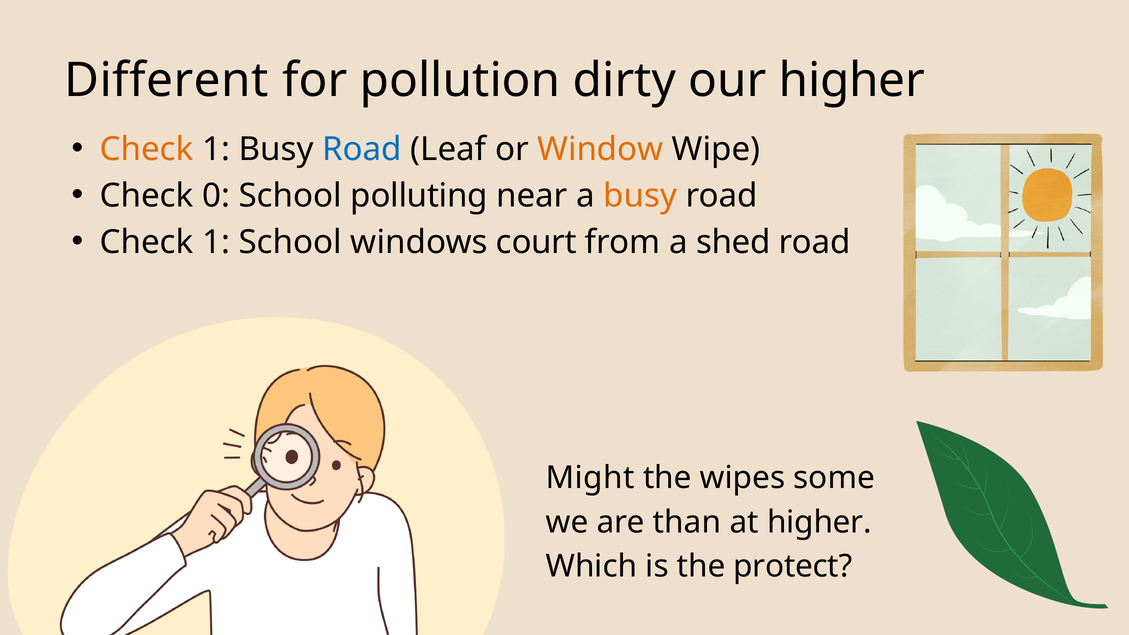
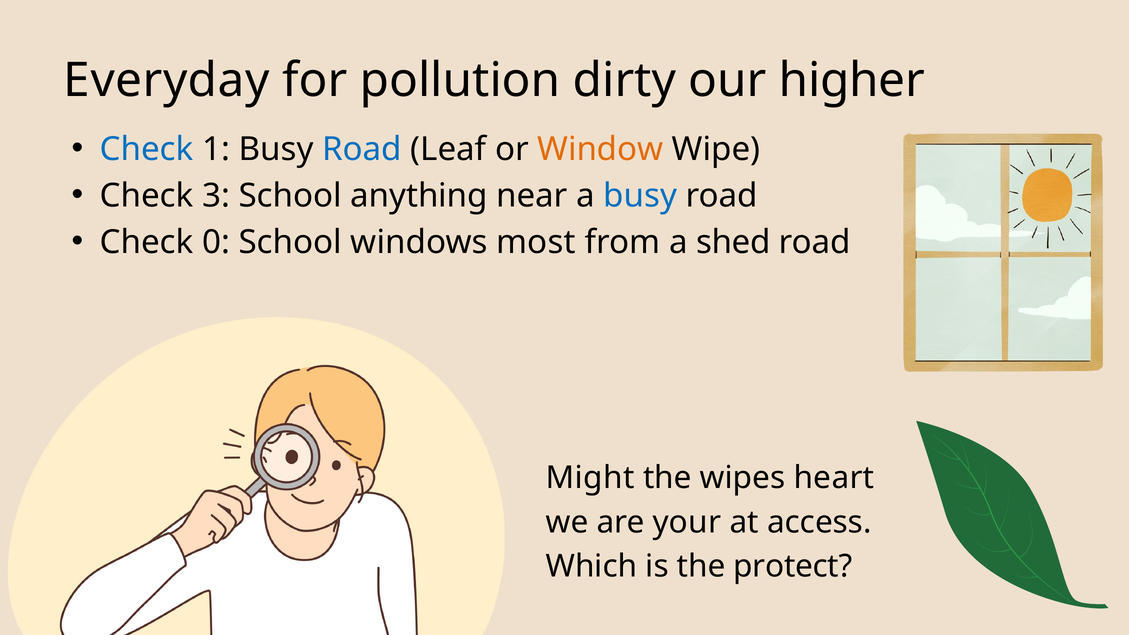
Different: Different -> Everyday (166, 81)
Check colour: orange -> blue (147, 149)
0: 0 -> 3 (216, 196)
polluting: polluting -> anything (419, 196)
busy colour: orange -> blue (640, 196)
1: 1 -> 0 (216, 242)
court: court -> most (536, 242)
some: some -> heart (834, 478)
than: than -> your (687, 522)
at higher: higher -> access (819, 522)
